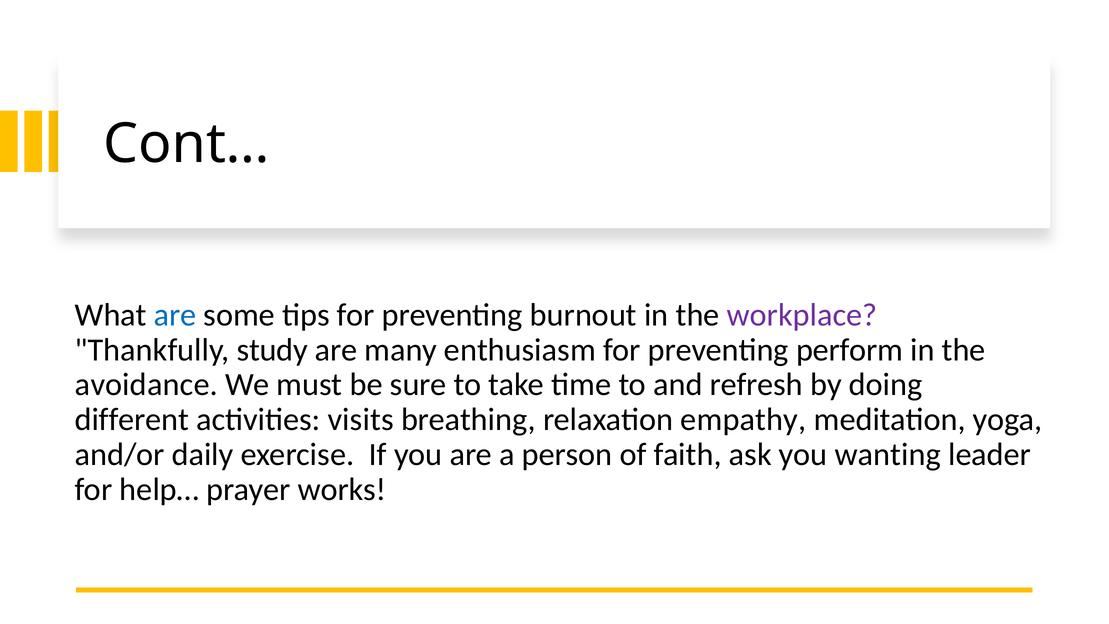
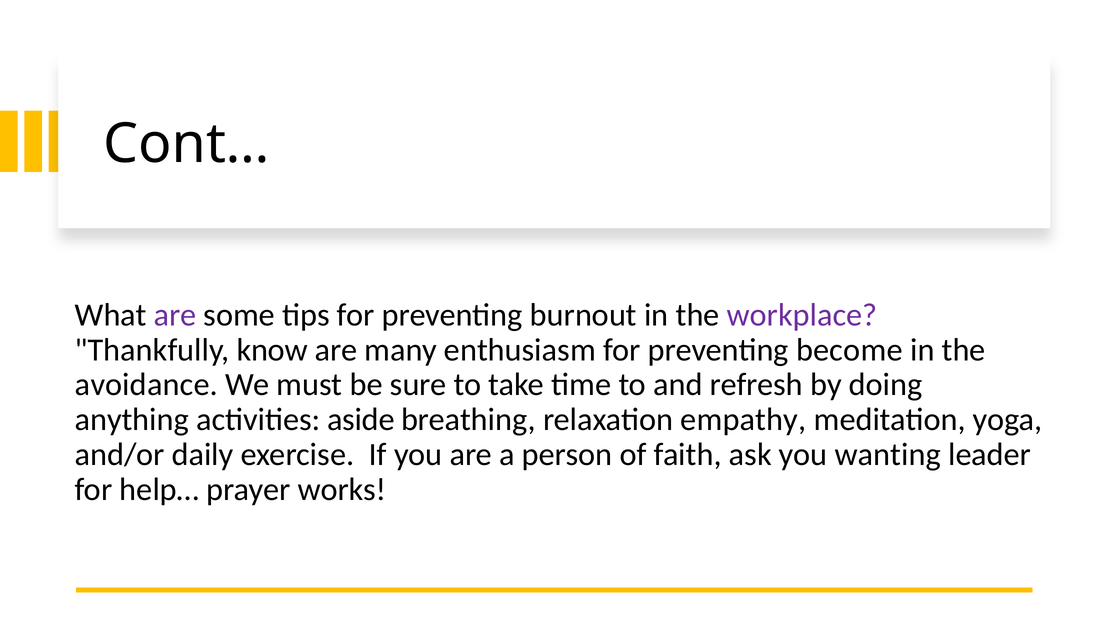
are colour: blue -> purple (175, 315)
study: study -> know (272, 350)
perform: perform -> become (849, 350)
different: different -> anything (132, 420)
visits: visits -> aside (361, 420)
